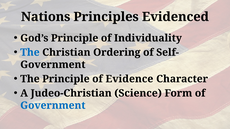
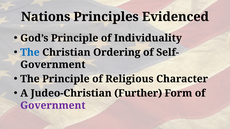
Evidence: Evidence -> Religious (129, 79)
Science: Science -> Further (138, 93)
Government colour: blue -> purple (53, 106)
